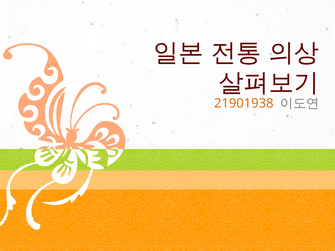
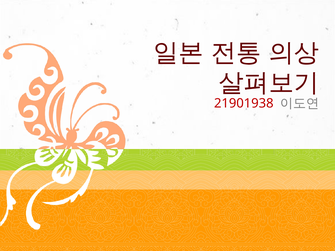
21901938 colour: orange -> red (244, 104)
